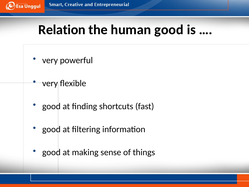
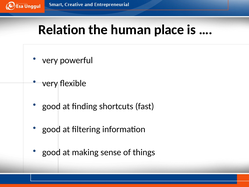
human good: good -> place (169, 30)
